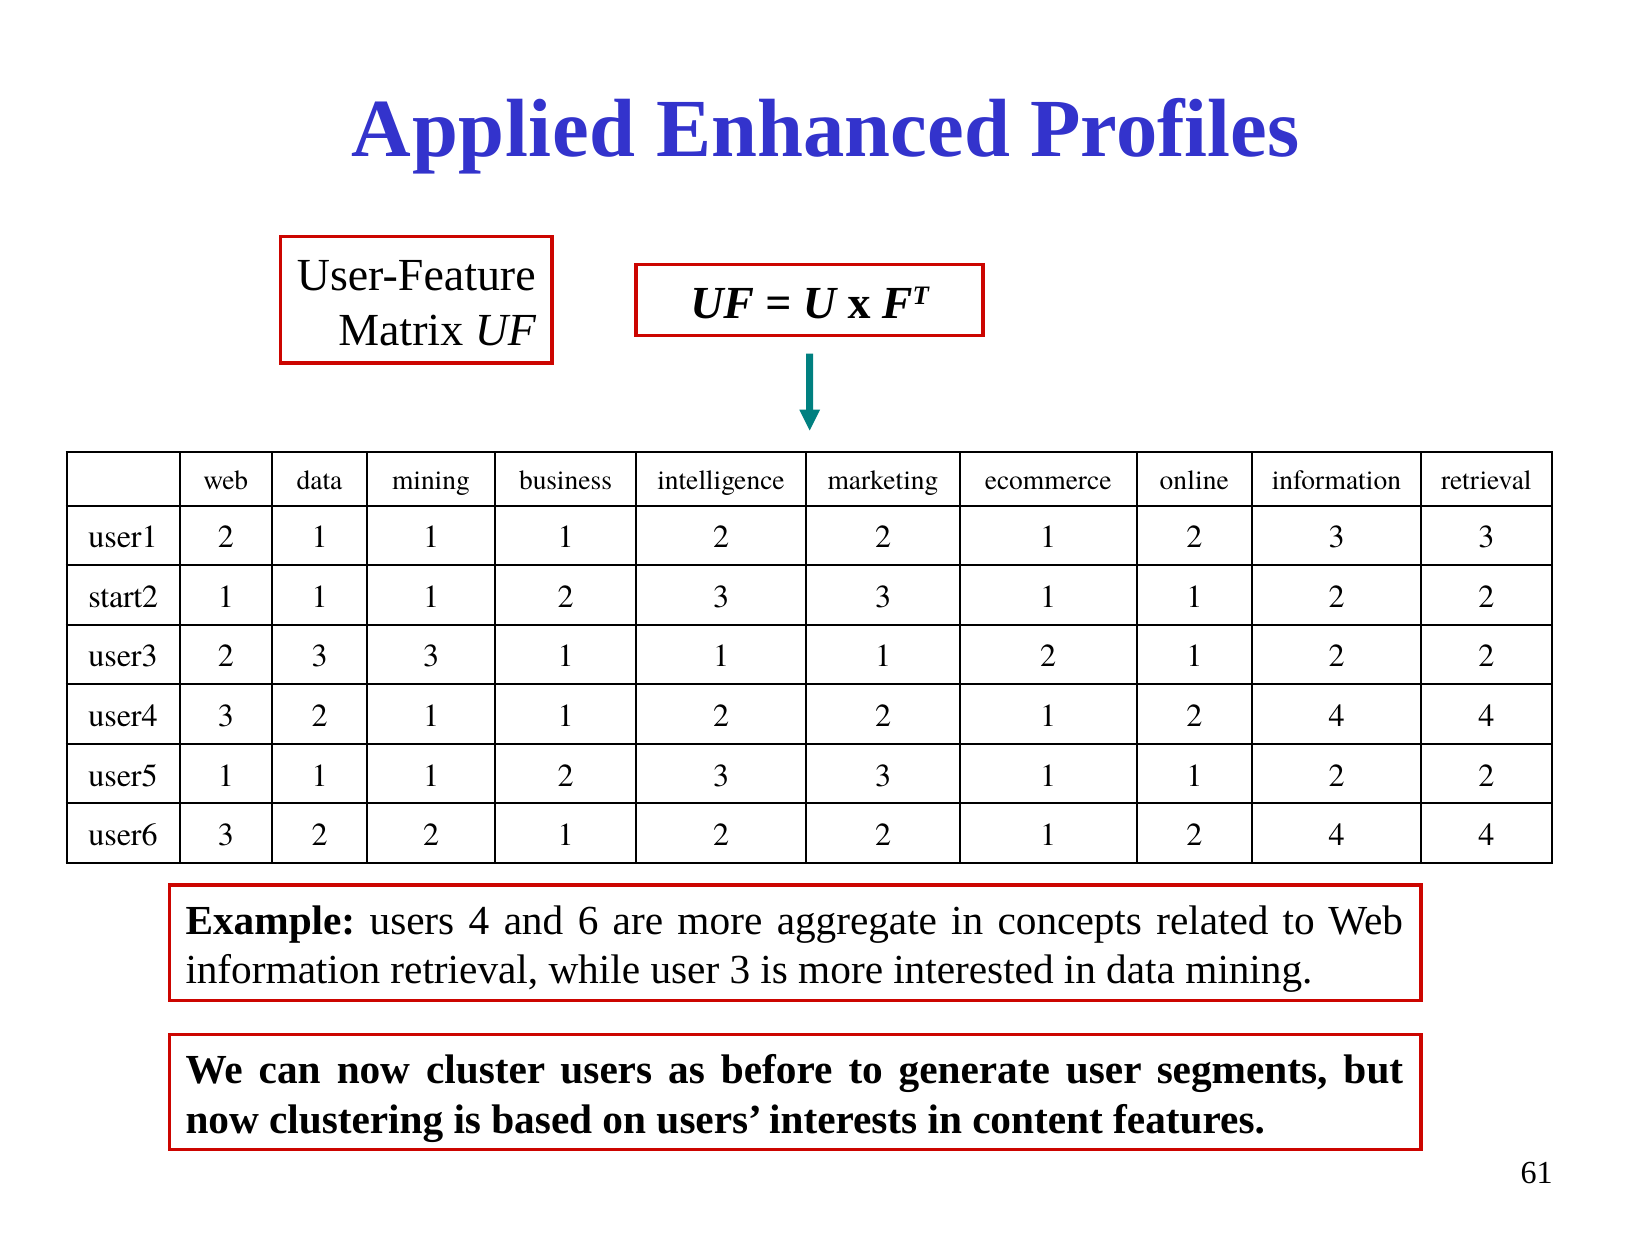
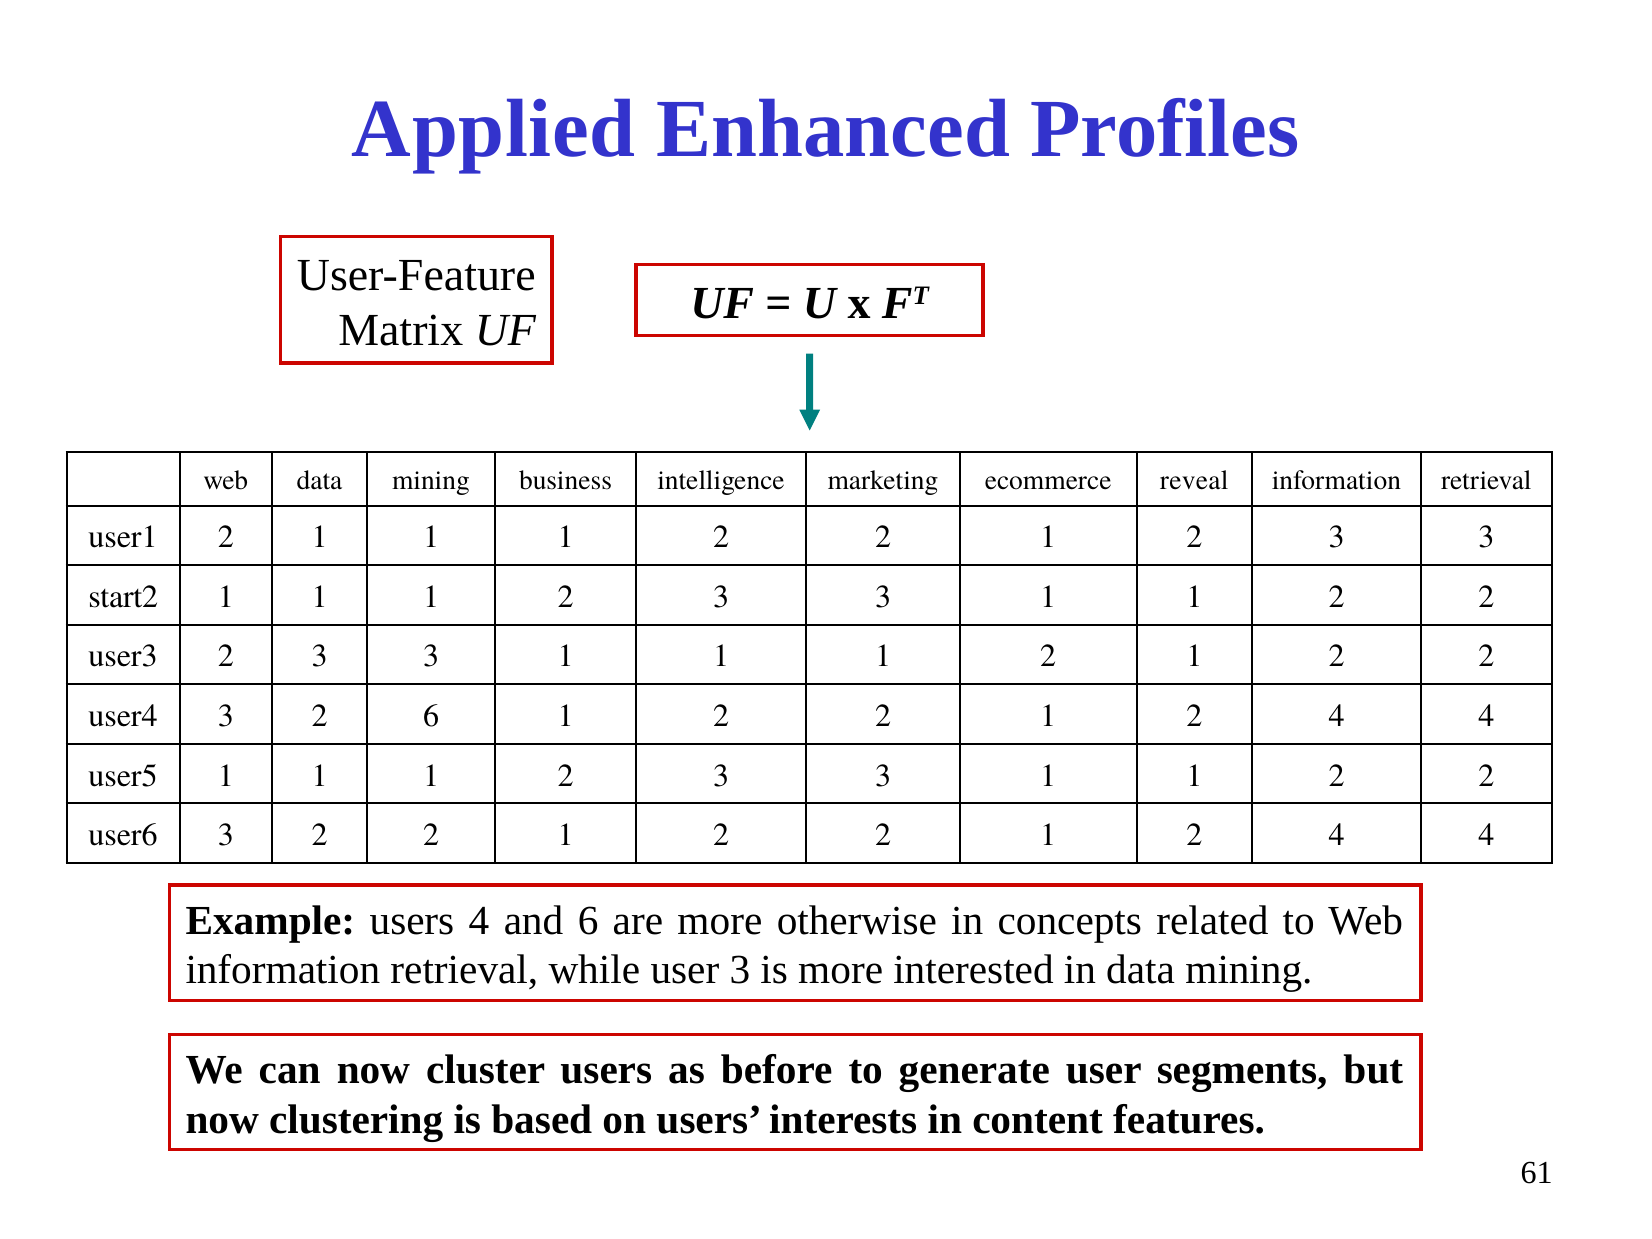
online: online -> reveal (1194, 480)
3 2 1: 1 -> 6 (431, 716)
aggregate: aggregate -> otherwise (857, 921)
